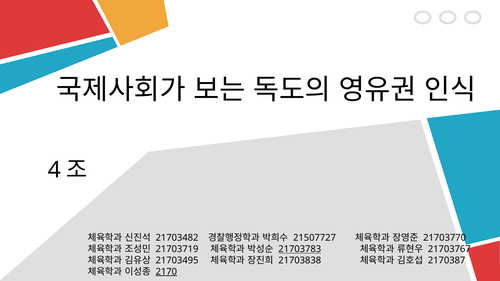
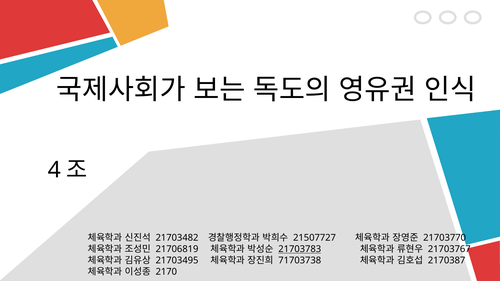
21703719: 21703719 -> 21706819 (177, 249)
21703838: 21703838 -> 71703738 (300, 261)
2170 underline: present -> none (166, 272)
